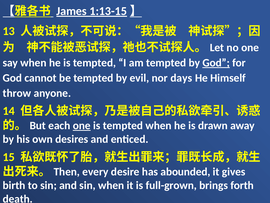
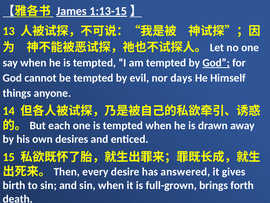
throw: throw -> things (17, 93)
one underline: present -> none (82, 125)
abounded: abounded -> answered (185, 171)
